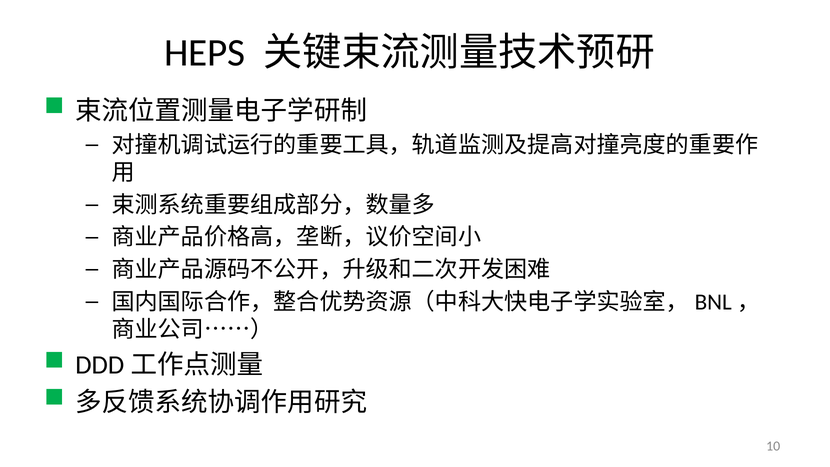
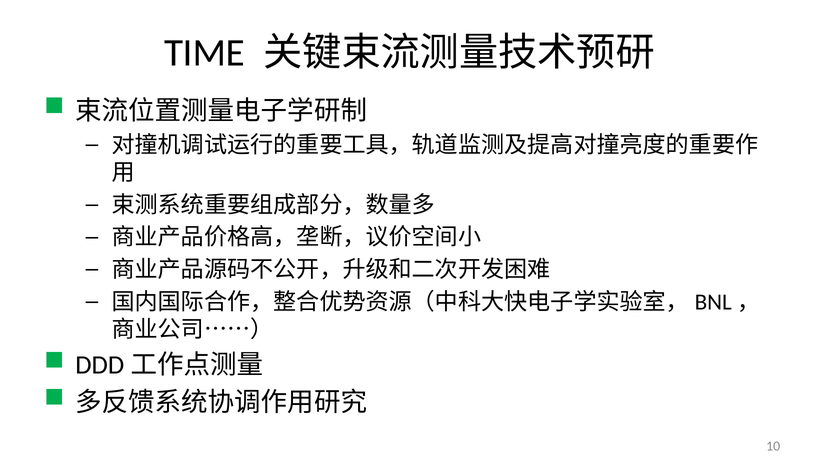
HEPS: HEPS -> TIME (205, 53)
